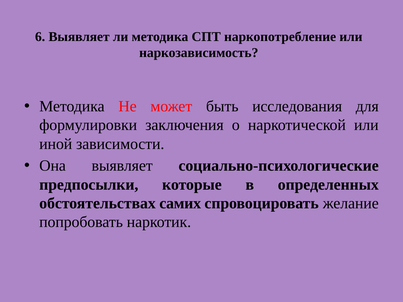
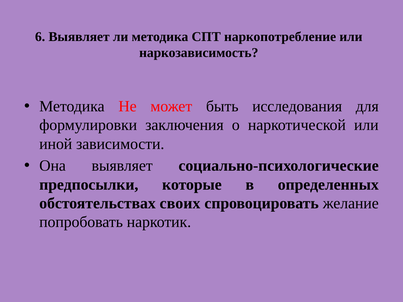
самих: самих -> своих (180, 203)
